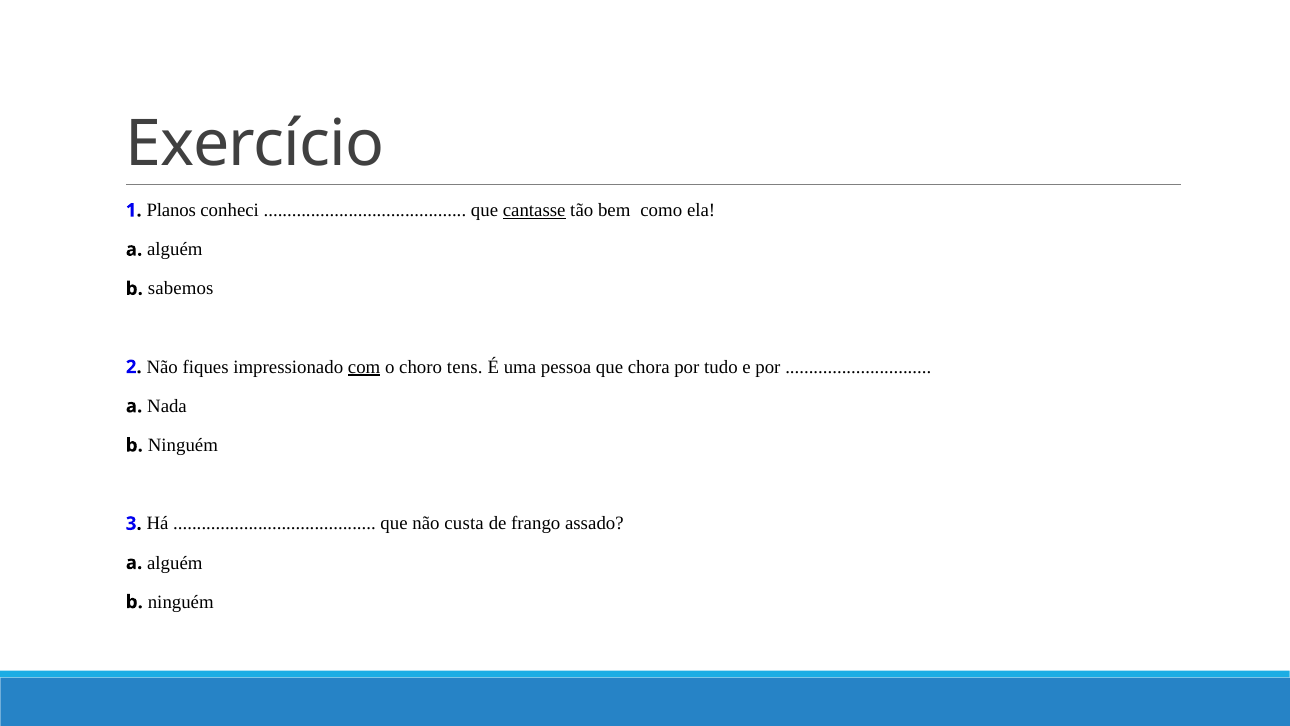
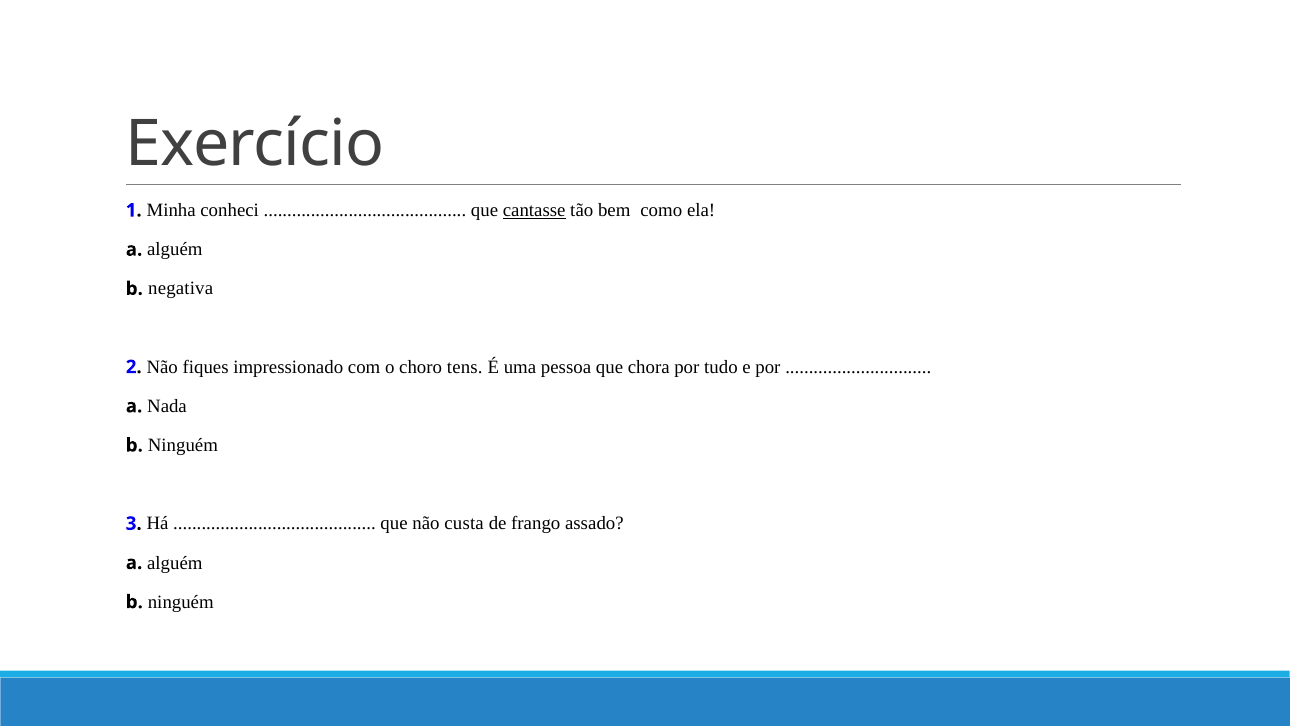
Planos: Planos -> Minha (171, 210)
sabemos: sabemos -> negativa (181, 288)
com underline: present -> none (364, 367)
